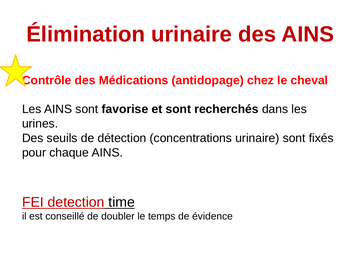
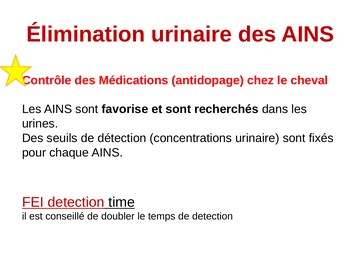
de évidence: évidence -> detection (212, 216)
